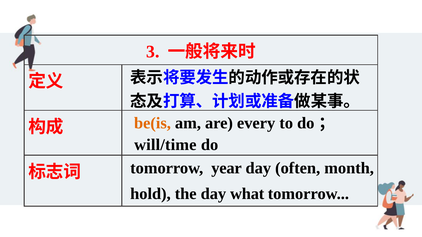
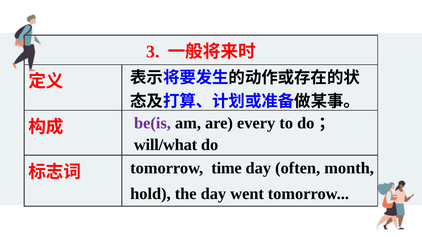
be(is colour: orange -> purple (152, 123)
will/time: will/time -> will/what (166, 145)
year: year -> time (227, 168)
what: what -> went (247, 194)
